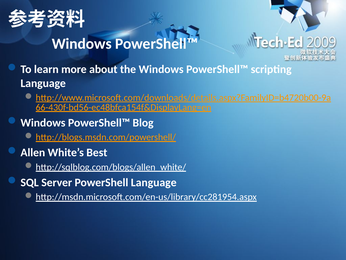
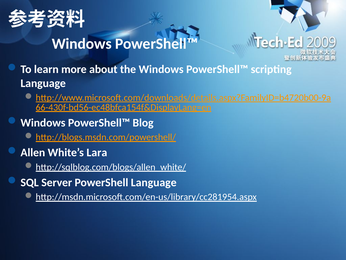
Best: Best -> Lara (97, 152)
